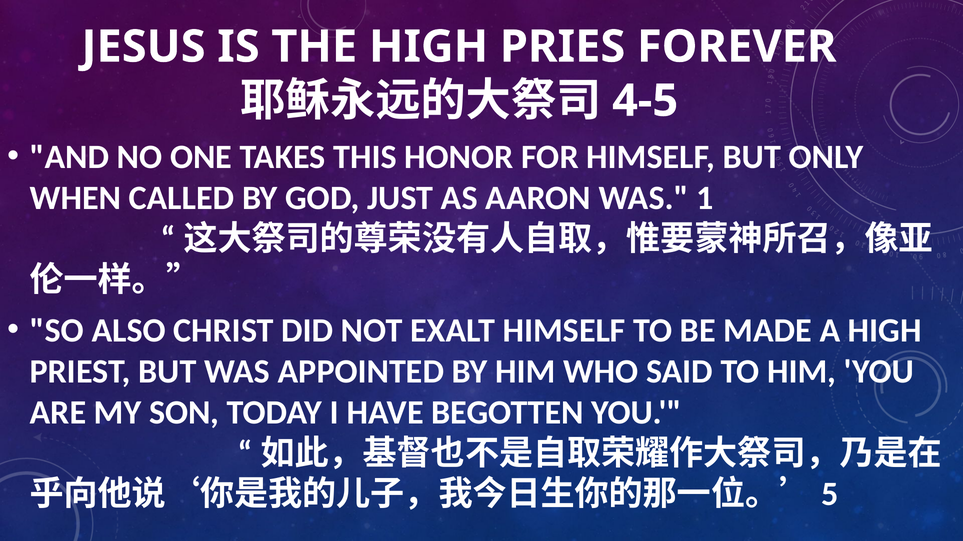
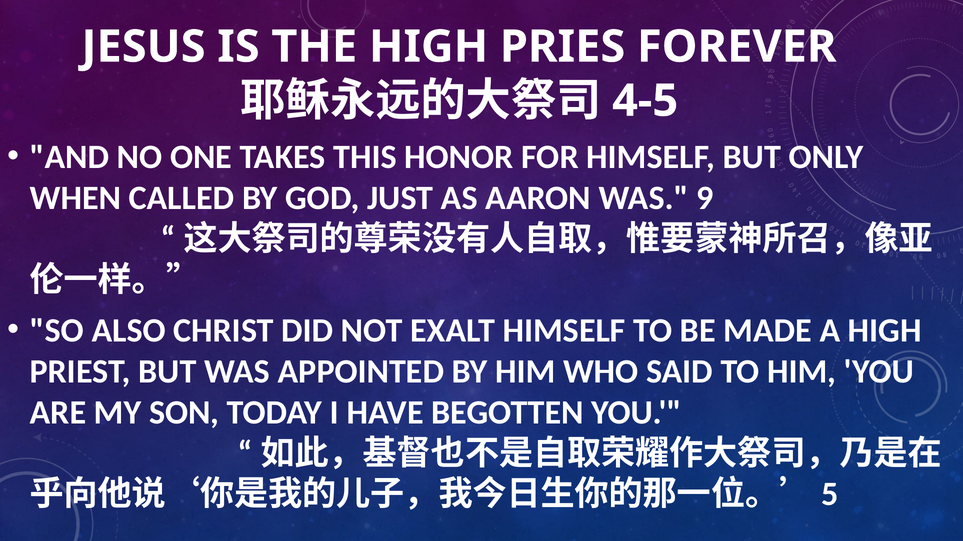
1: 1 -> 9 (705, 198)
